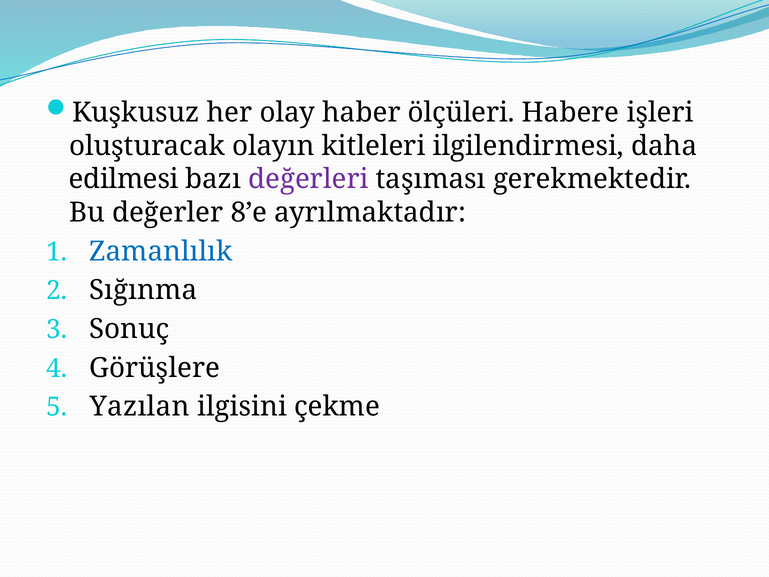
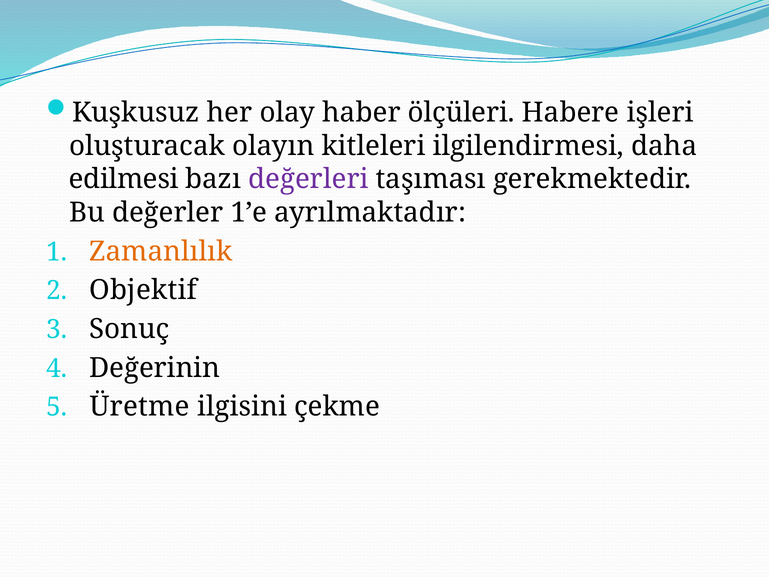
8’e: 8’e -> 1’e (249, 212)
Zamanlılık colour: blue -> orange (161, 251)
Sığınma: Sığınma -> Objektif (143, 290)
Görüşlere: Görüşlere -> Değerinin (155, 368)
Yazılan: Yazılan -> Üretme (140, 407)
